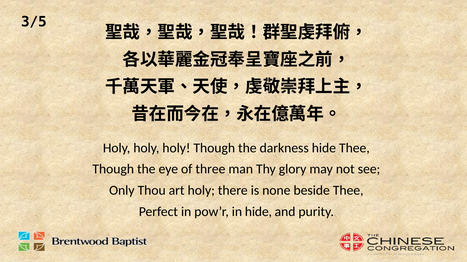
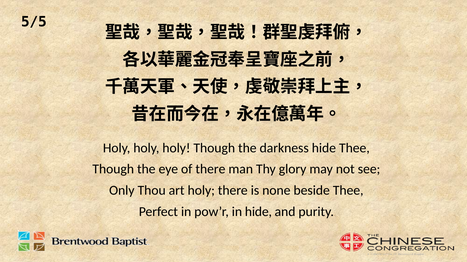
3/5: 3/5 -> 5/5 (34, 22)
of three: three -> there (210, 170)
